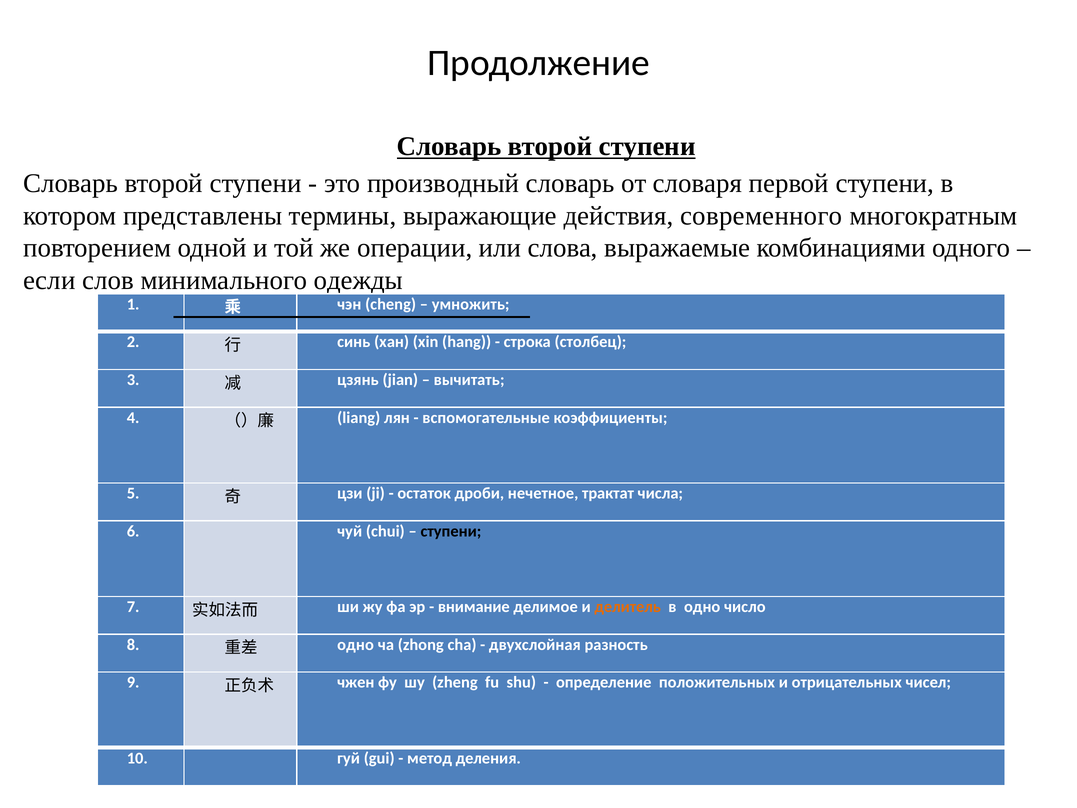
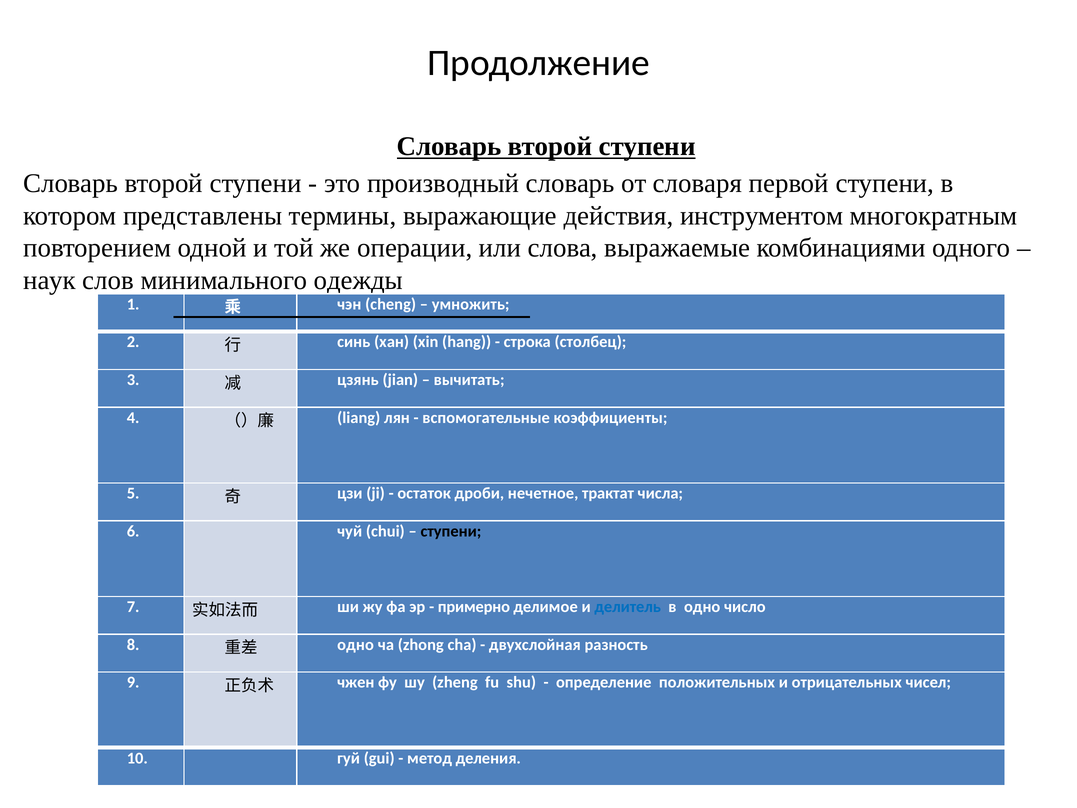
современного: современного -> инструментом (762, 216)
если: если -> наук (50, 280)
внимание: внимание -> примерно (474, 607)
делитель colour: orange -> blue (628, 607)
